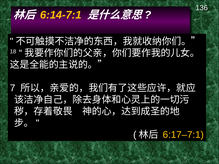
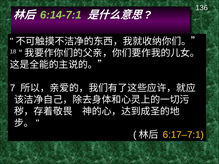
6:14-7:1 colour: yellow -> light green (61, 15)
